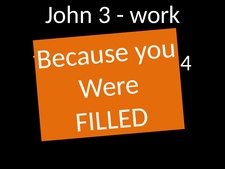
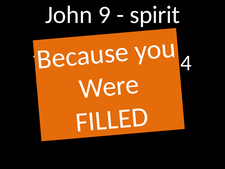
3: 3 -> 9 (104, 15)
work: work -> spirit (155, 15)
